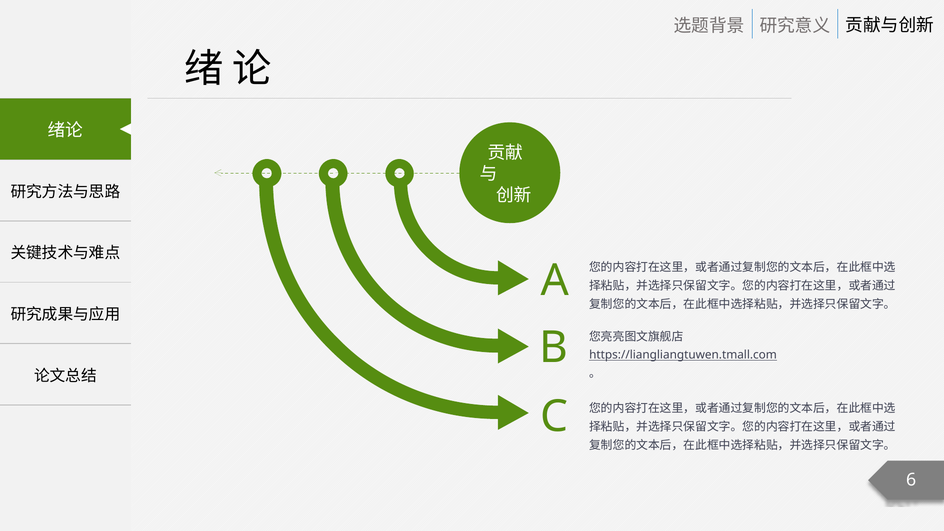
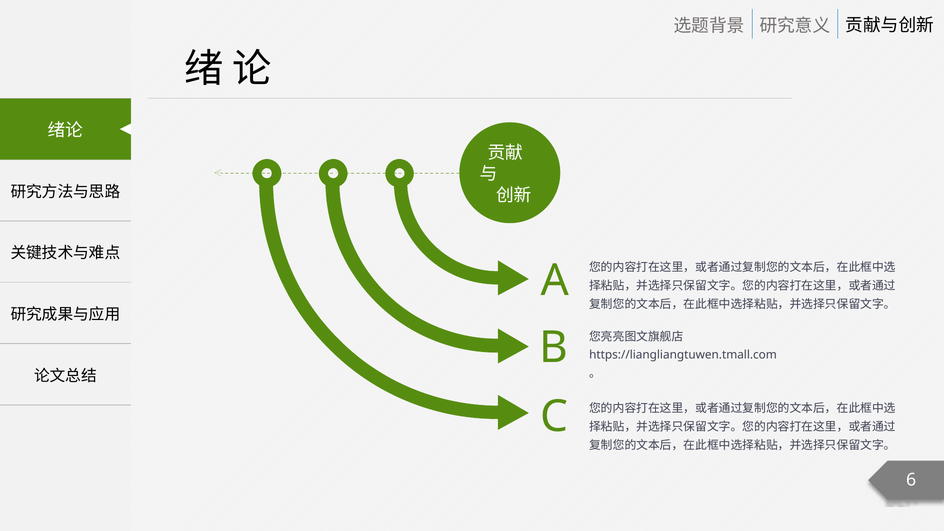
https://liangliangtuwen.tmall.com underline: present -> none (683, 355)
